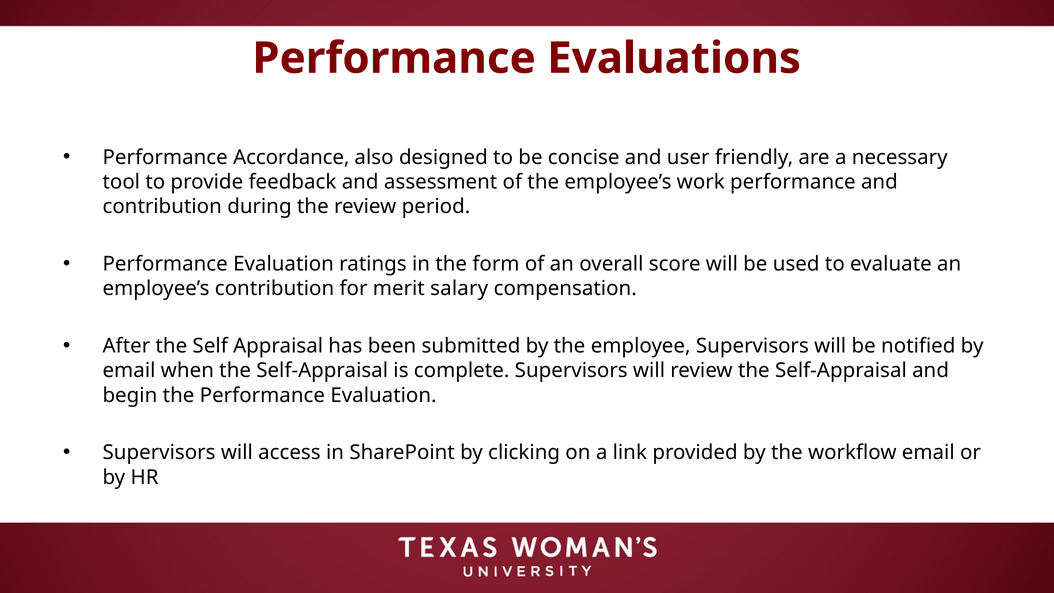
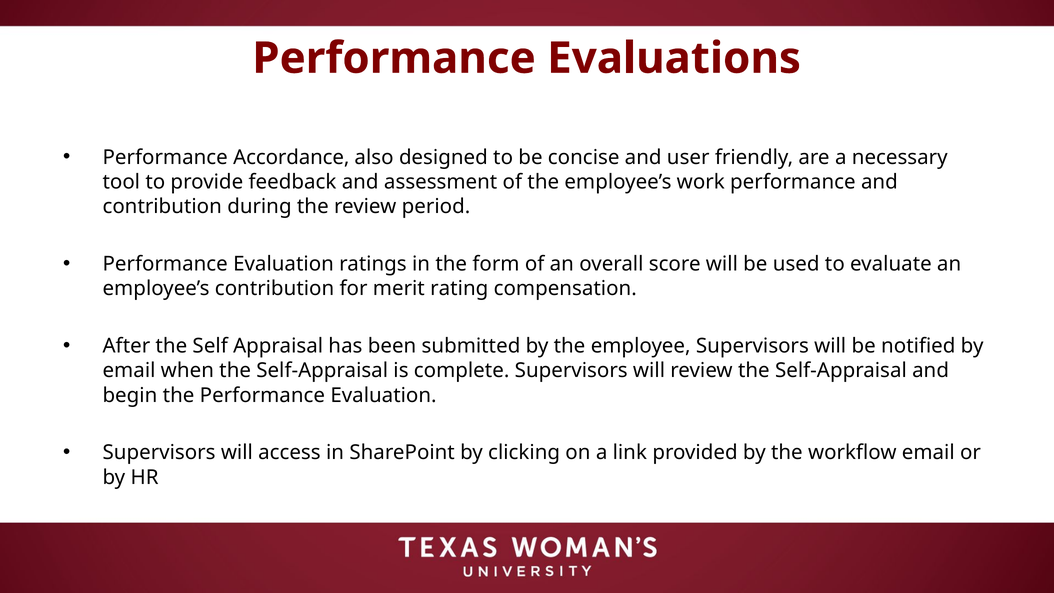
salary: salary -> rating (459, 289)
